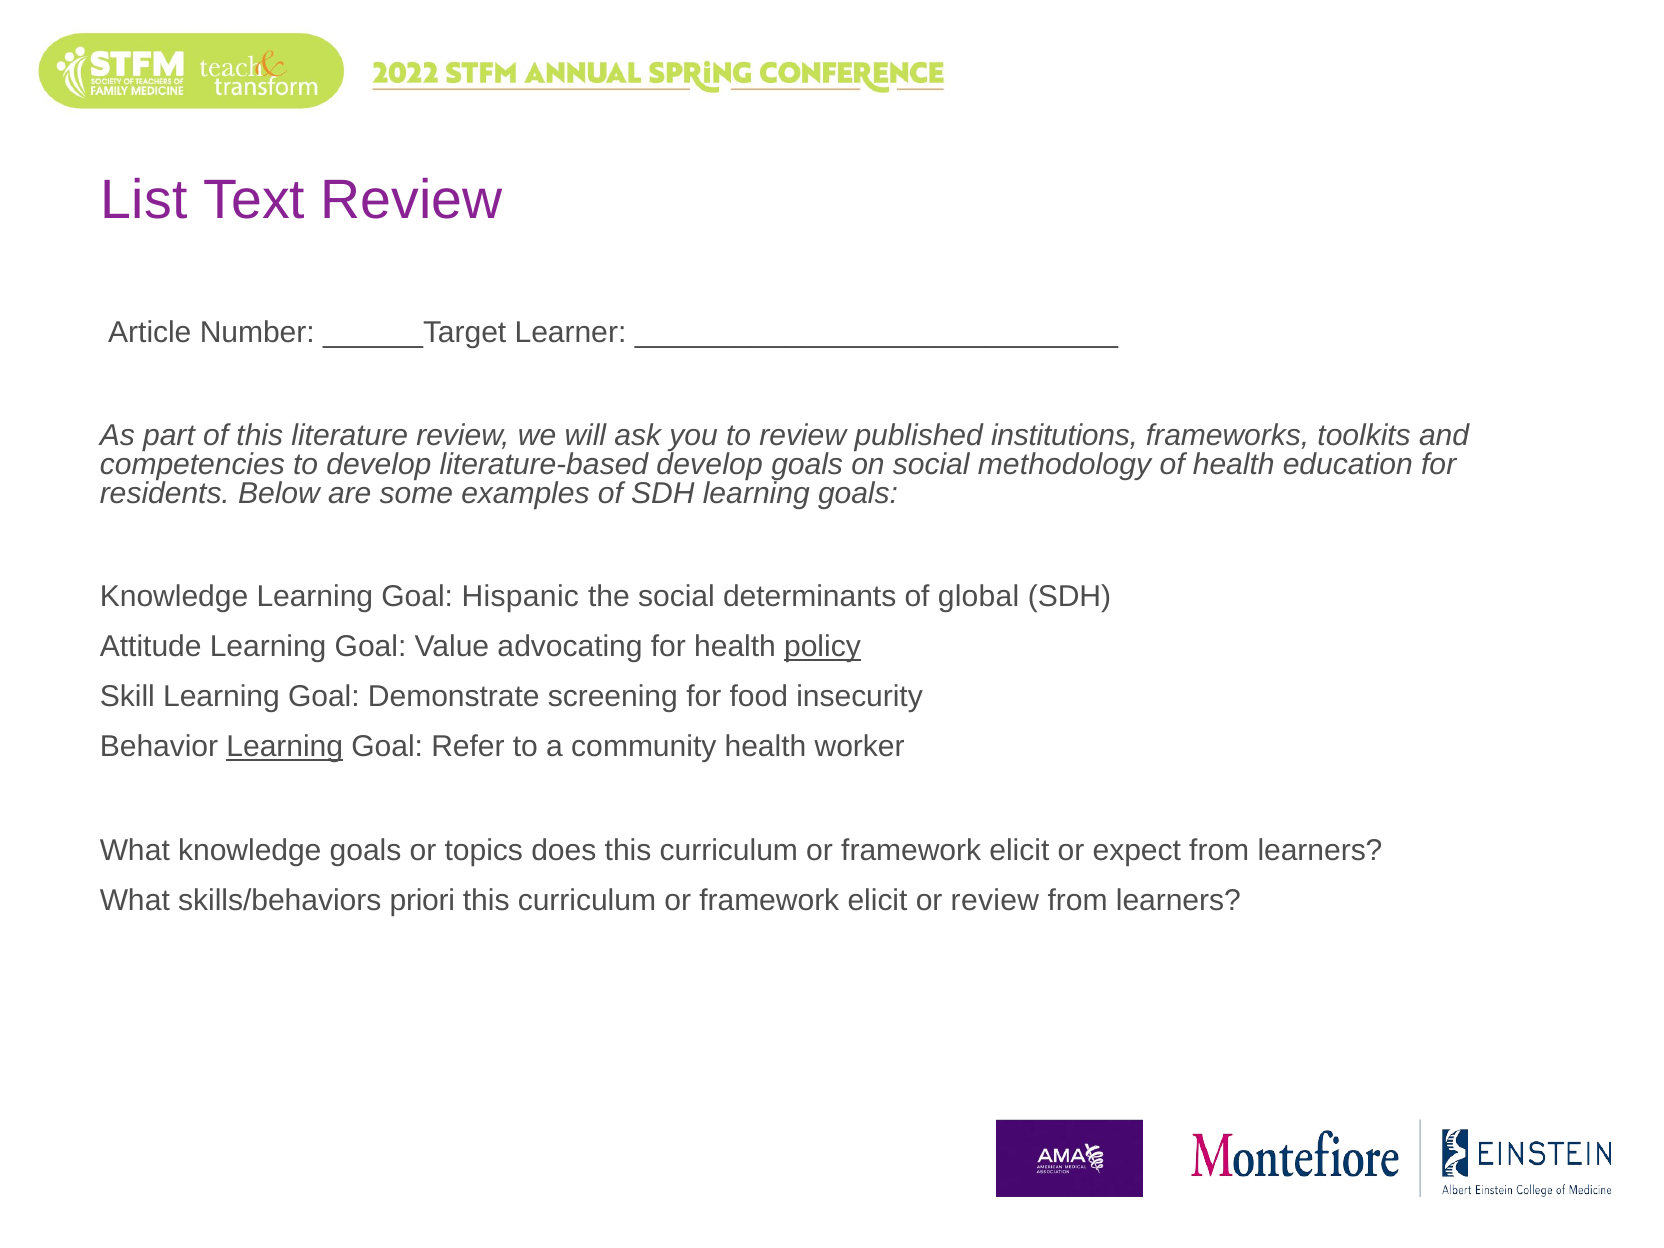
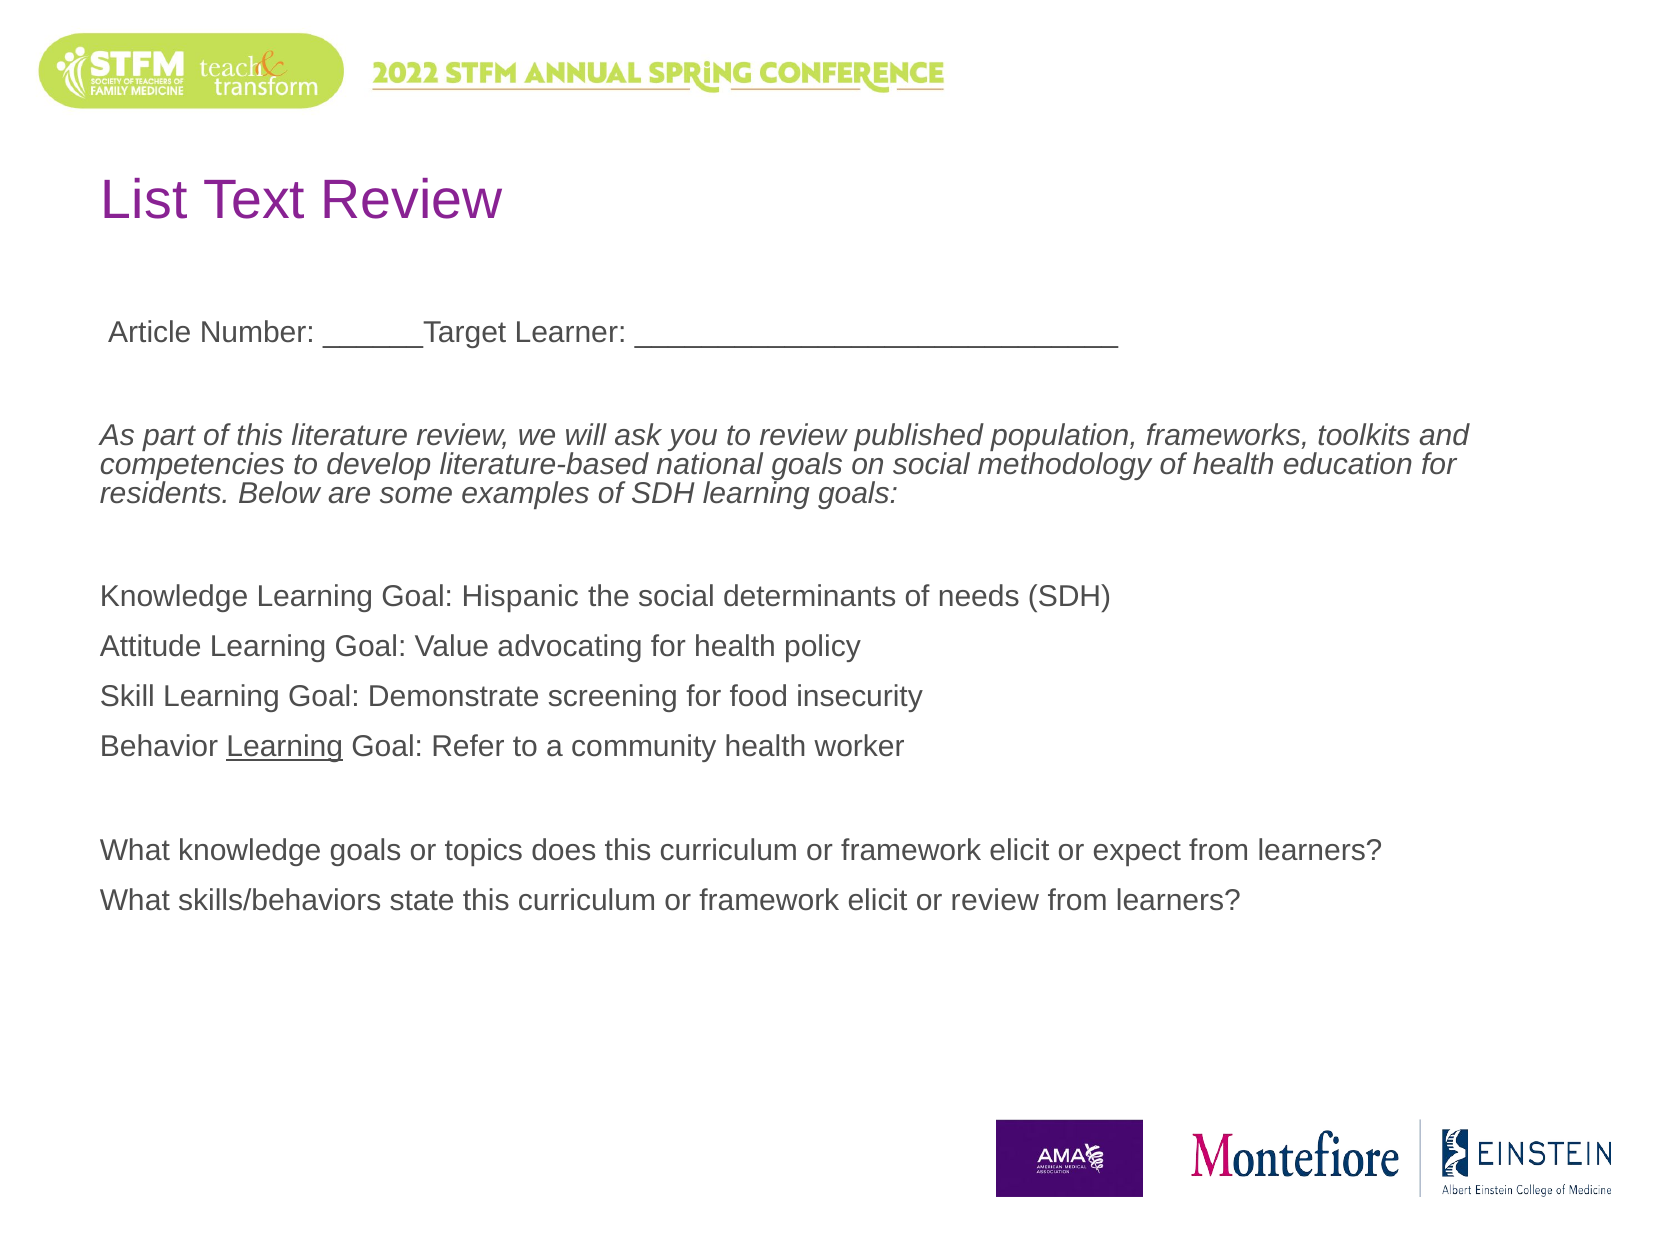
institutions: institutions -> population (1064, 435)
literature-based develop: develop -> national (710, 465)
global: global -> needs (979, 597)
policy underline: present -> none (822, 647)
priori: priori -> state (422, 900)
